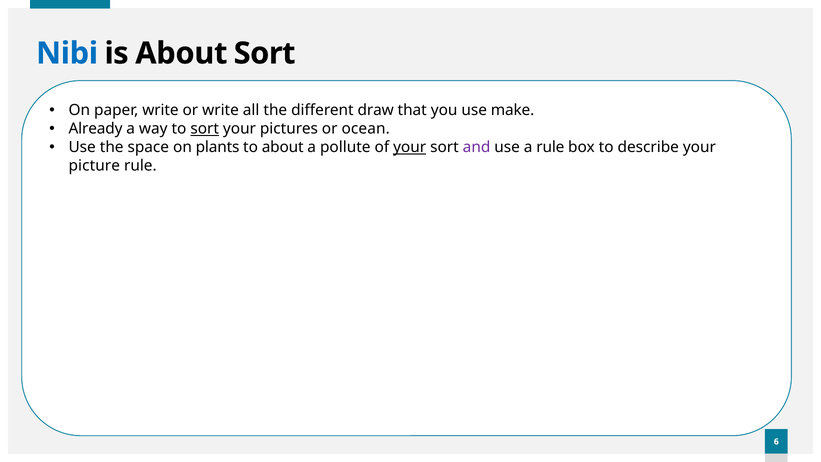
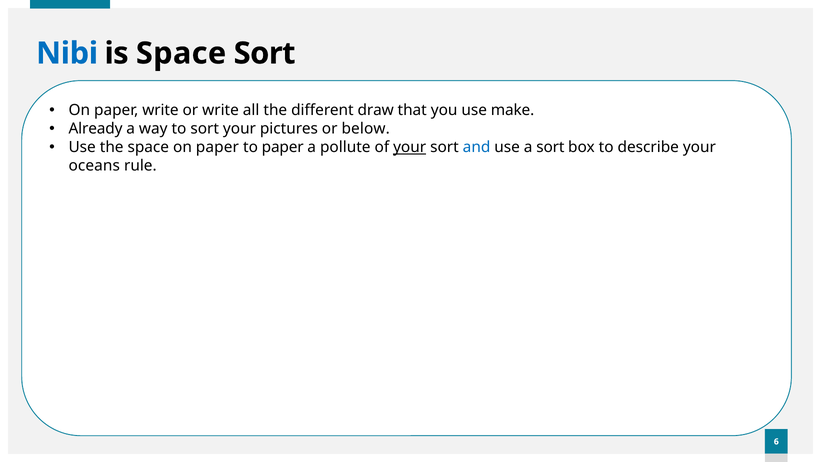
is About: About -> Space (181, 53)
sort underline: present -> none (205, 129)
ocean: ocean -> below (366, 129)
space on plants: plants -> paper (217, 147)
to about: about -> paper (283, 147)
and colour: purple -> blue (477, 147)
a rule: rule -> sort (550, 147)
picture: picture -> oceans (94, 166)
